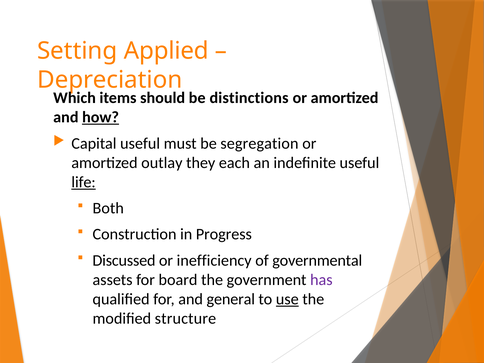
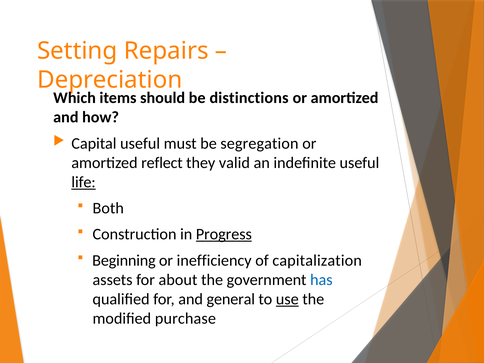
Applied: Applied -> Repairs (166, 51)
how underline: present -> none (101, 117)
outlay: outlay -> reflect (162, 163)
each: each -> valid (234, 163)
Progress underline: none -> present (224, 234)
Discussed: Discussed -> Beginning (124, 260)
governmental: governmental -> capitalization (317, 260)
board: board -> about (178, 280)
has colour: purple -> blue (321, 280)
structure: structure -> purchase (185, 318)
